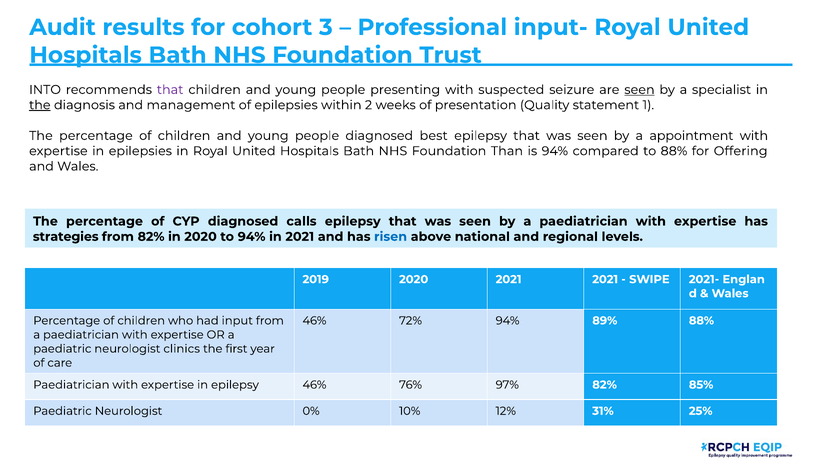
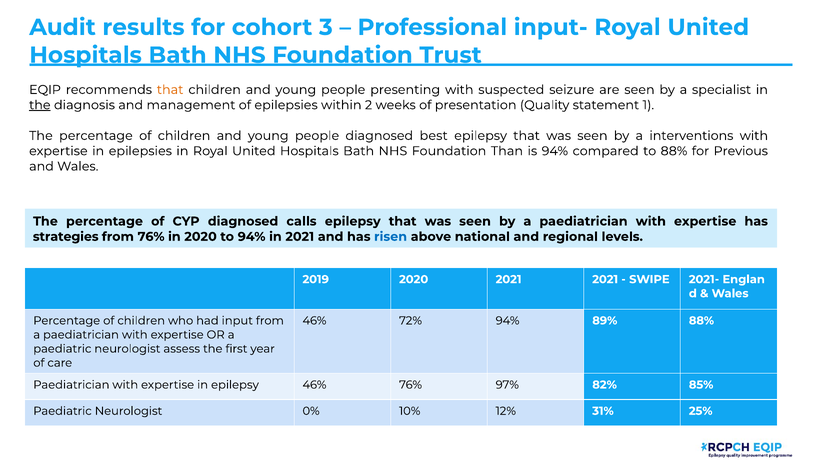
INTO: INTO -> EQIP (45, 90)
that colour: purple -> orange (170, 90)
seen underline: present -> none (639, 90)
appointment: appointment -> interventions (691, 136)
Offering: Offering -> Previous (741, 151)
from 82%: 82% -> 76% (151, 236)
clinics: clinics -> assess (182, 349)
